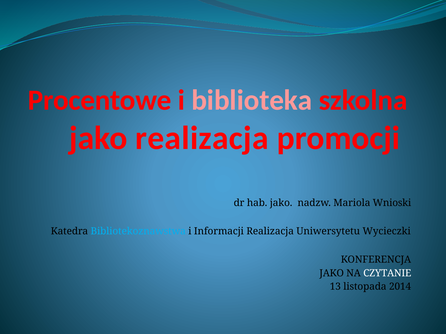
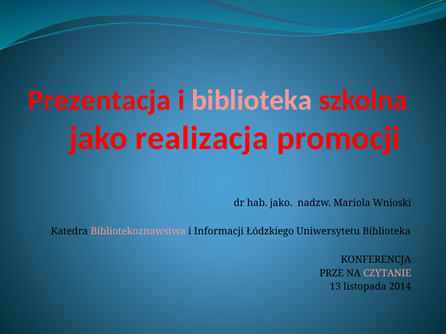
Procentowe: Procentowe -> Prezentacja (99, 101)
Bibliotekoznawstwa colour: light blue -> pink (138, 232)
Informacji Realizacja: Realizacja -> Łódzkiego (270, 232)
Uniwersytetu Wycieczki: Wycieczki -> Biblioteka (387, 232)
JAKO: JAKO -> PRZE (332, 274)
CZYTANIE colour: white -> pink (387, 274)
